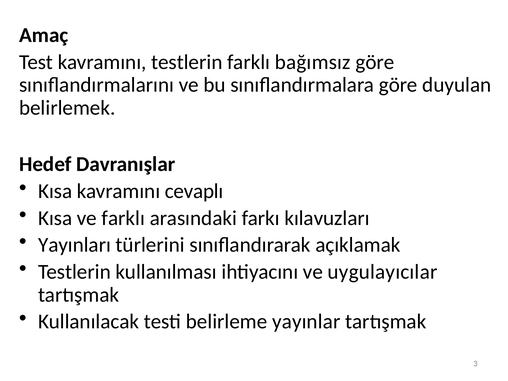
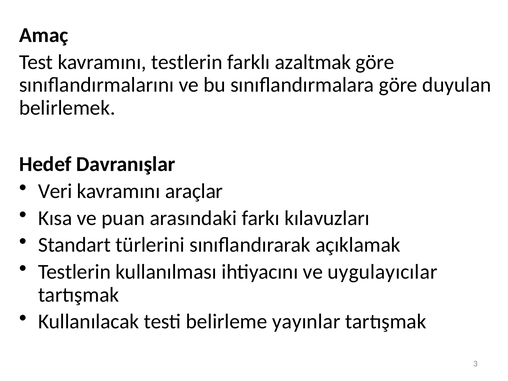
bağımsız: bağımsız -> azaltmak (313, 62)
Kısa: Kısa -> Veri (55, 191)
cevaplı: cevaplı -> araçlar (194, 191)
ve farklı: farklı -> puan (123, 218)
Yayınları: Yayınları -> Standart (75, 245)
